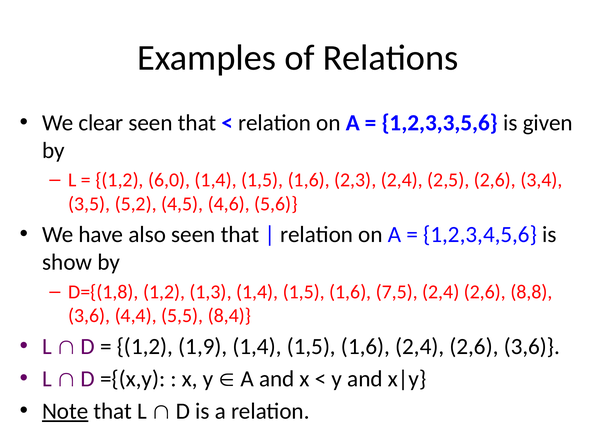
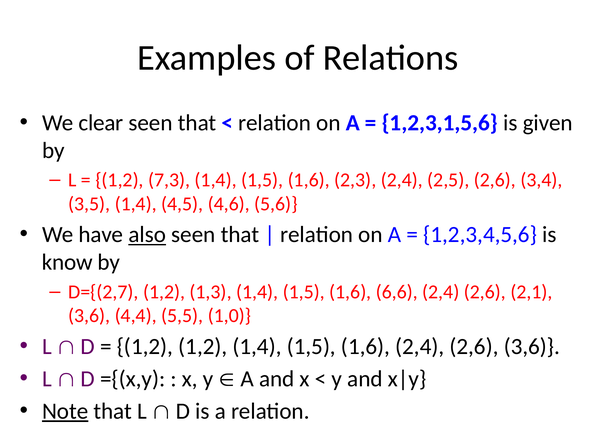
1,2,3,3,5,6: 1,2,3,3,5,6 -> 1,2,3,1,5,6 (440, 123)
6,0: 6,0 -> 7,3 (169, 180)
3,5 5,2: 5,2 -> 1,4 (136, 204)
also underline: none -> present (147, 235)
show: show -> know (67, 262)
D={(1,8: D={(1,8 -> D={(2,7 (103, 292)
7,5: 7,5 -> 6,6 (397, 292)
8,8: 8,8 -> 2,1 (531, 292)
8,4: 8,4 -> 1,0 (229, 316)
1,2 1,9: 1,9 -> 1,2 (203, 346)
